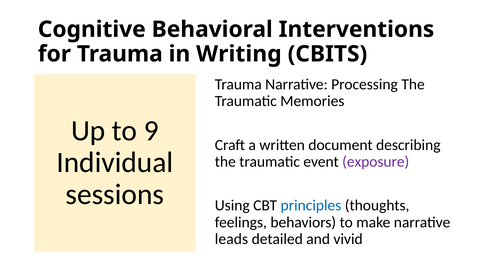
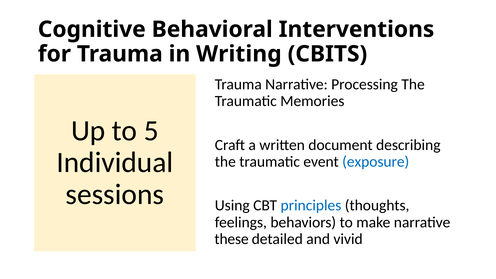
9: 9 -> 5 (151, 131)
exposure colour: purple -> blue (376, 162)
leads: leads -> these (232, 239)
